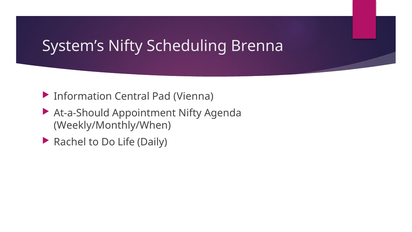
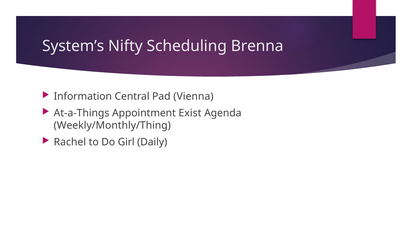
At-a-Should: At-a-Should -> At-a-Things (82, 113)
Appointment Nifty: Nifty -> Exist (190, 113)
Weekly/Monthly/When: Weekly/Monthly/When -> Weekly/Monthly/Thing (112, 125)
Life: Life -> Girl (126, 142)
